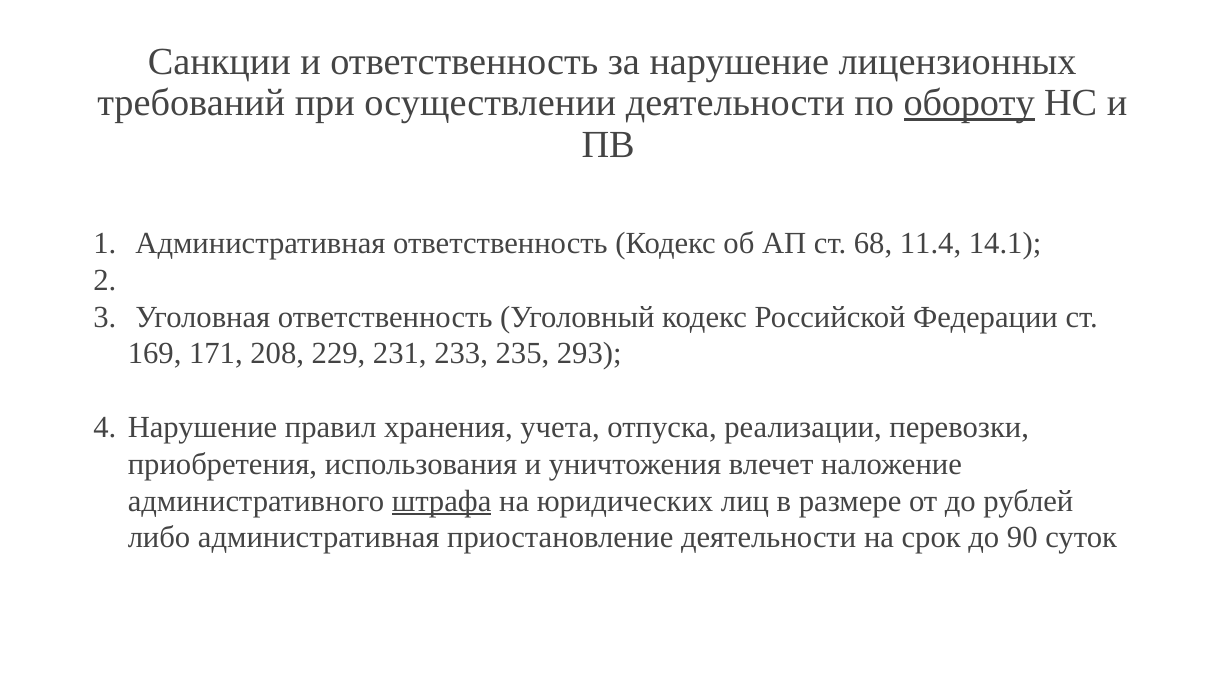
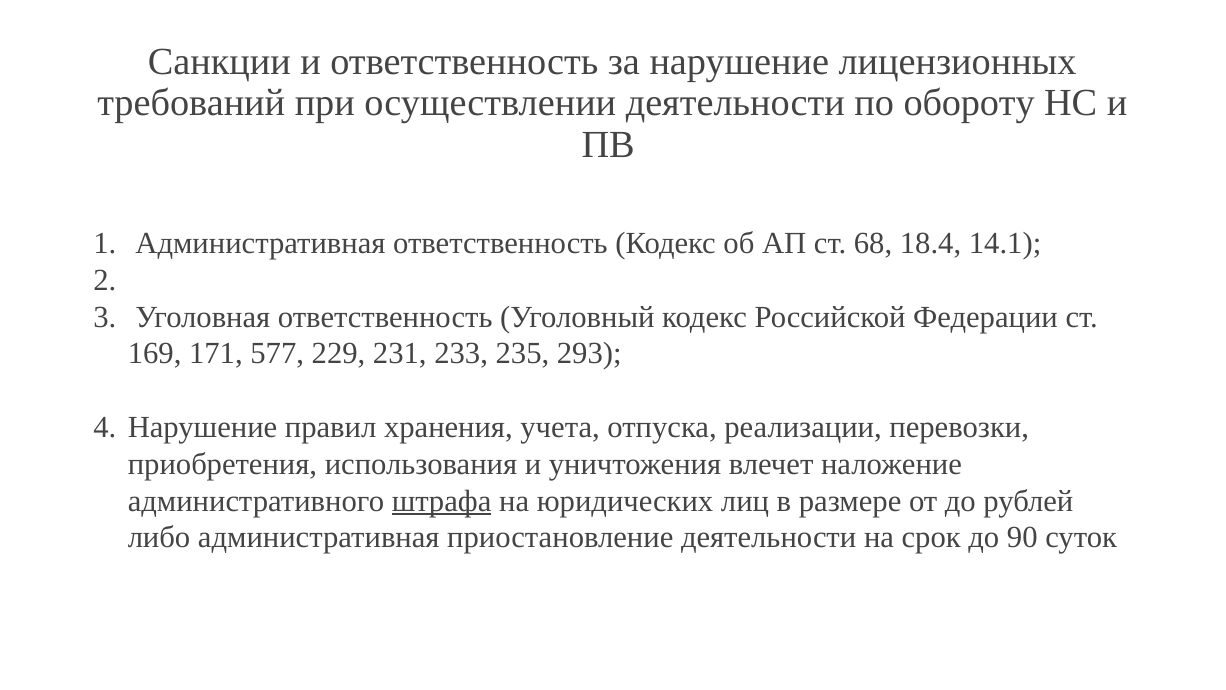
обороту underline: present -> none (969, 103)
11.4: 11.4 -> 18.4 (931, 243)
208: 208 -> 577 (277, 354)
